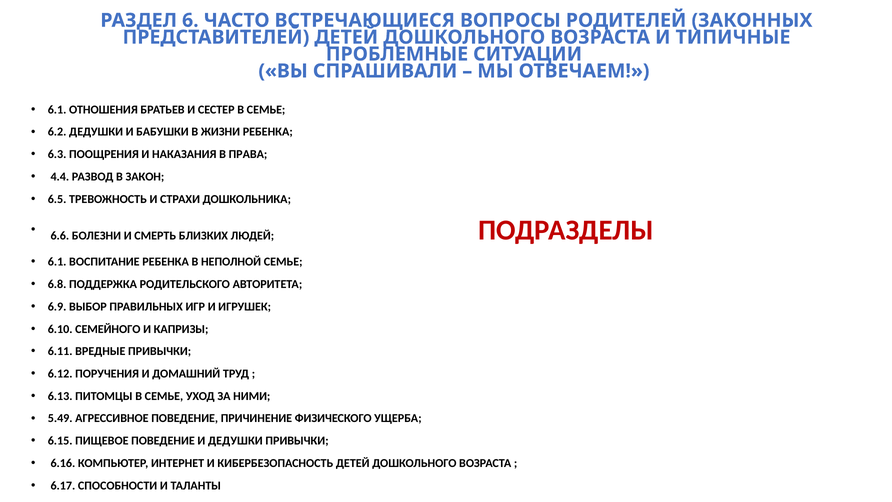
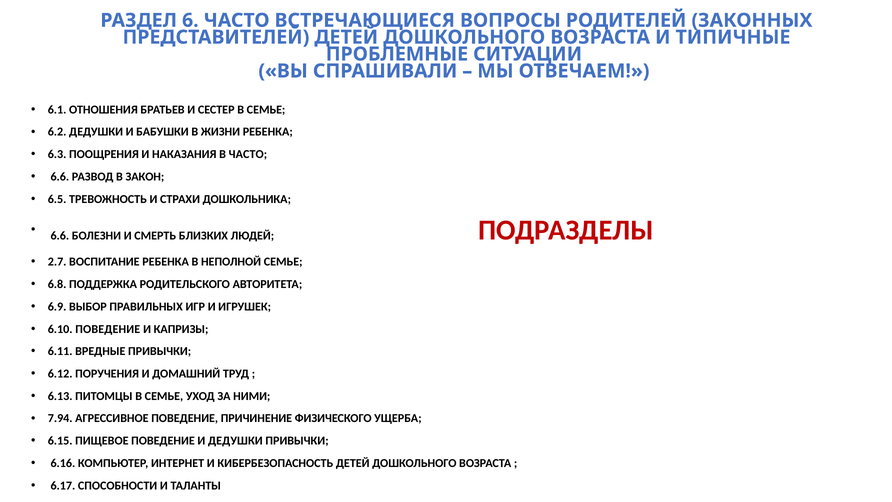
В ПРАВА: ПРАВА -> ЧАСТО (248, 154)
4.4: 4.4 -> 6.6 (60, 177)
6.1: 6.1 -> 2.7 (57, 262)
6.10 СЕМЕЙНОГО: СЕМЕЙНОГО -> ПОВЕДЕНИЕ (108, 329)
5.49: 5.49 -> 7.94 (60, 418)
